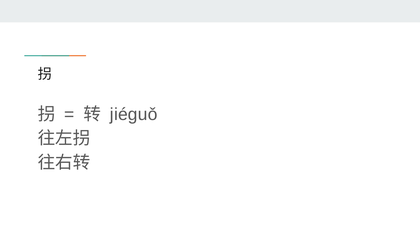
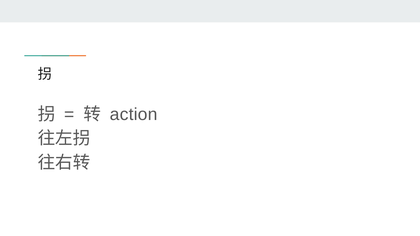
jiéguǒ: jiéguǒ -> action (134, 115)
